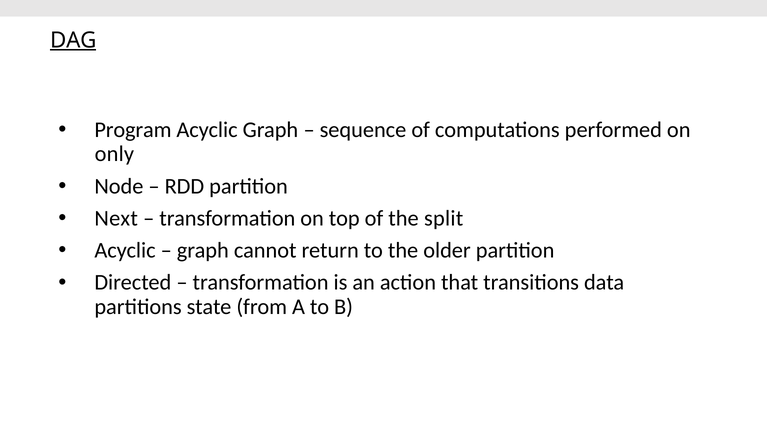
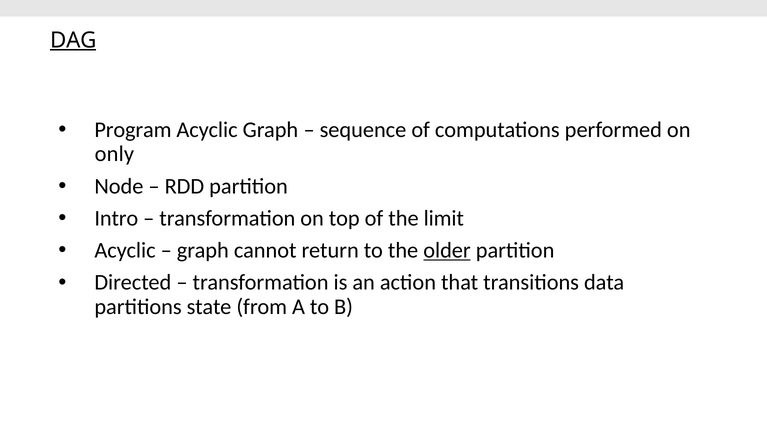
Next: Next -> Intro (116, 218)
split: split -> limit (444, 218)
older underline: none -> present (447, 250)
